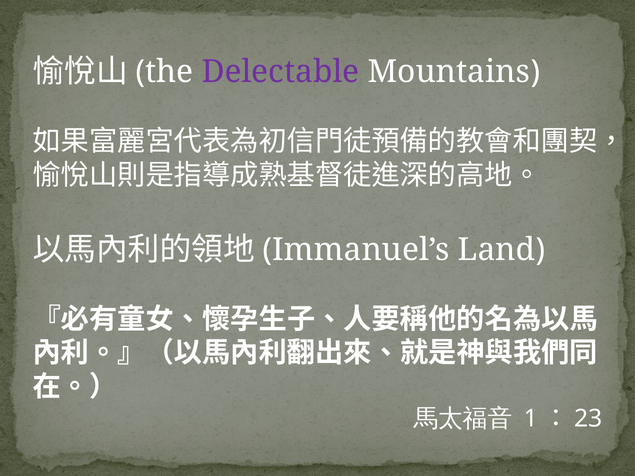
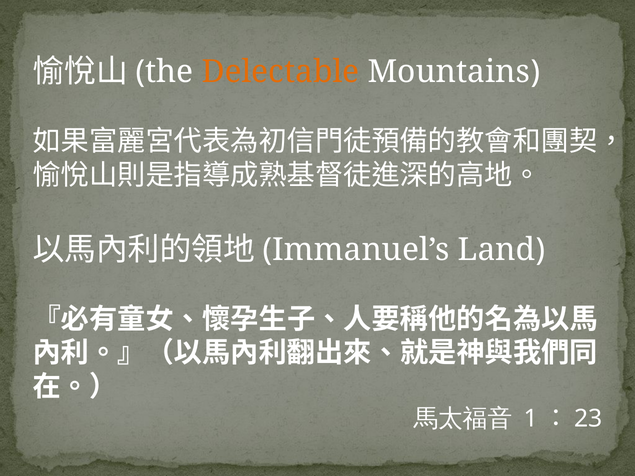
Delectable colour: purple -> orange (280, 72)
